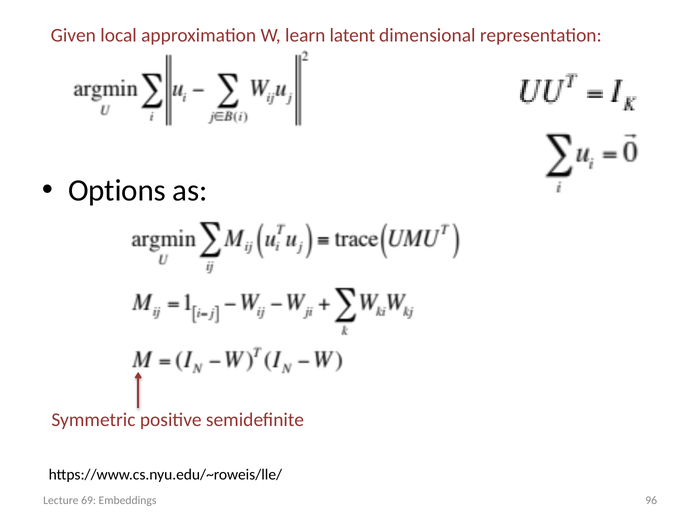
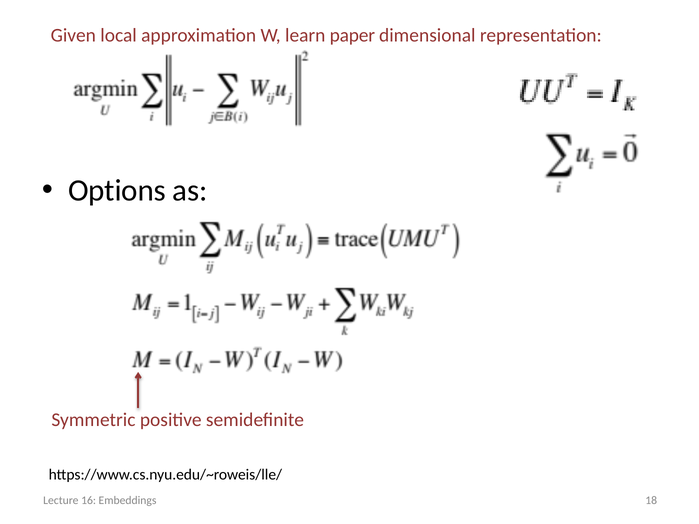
latent: latent -> paper (352, 35)
69: 69 -> 16 (89, 501)
96: 96 -> 18 (651, 501)
